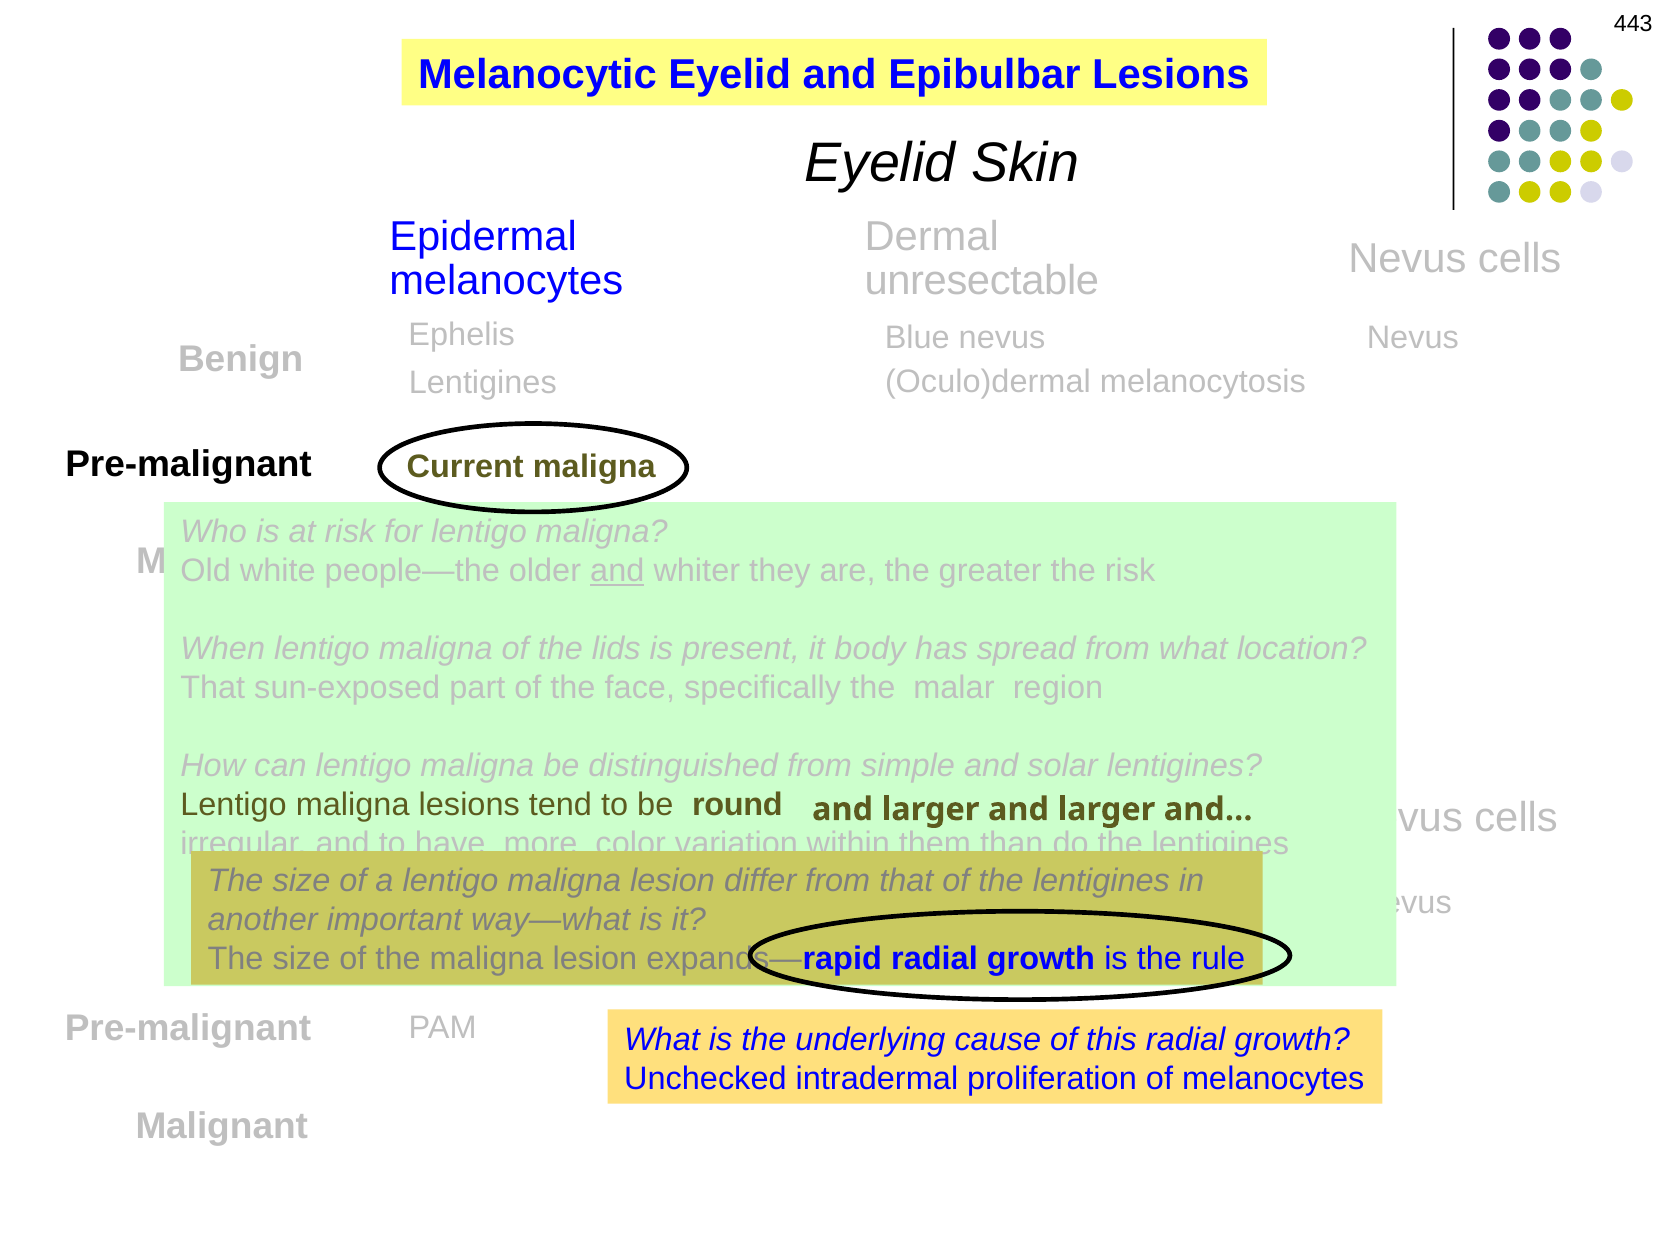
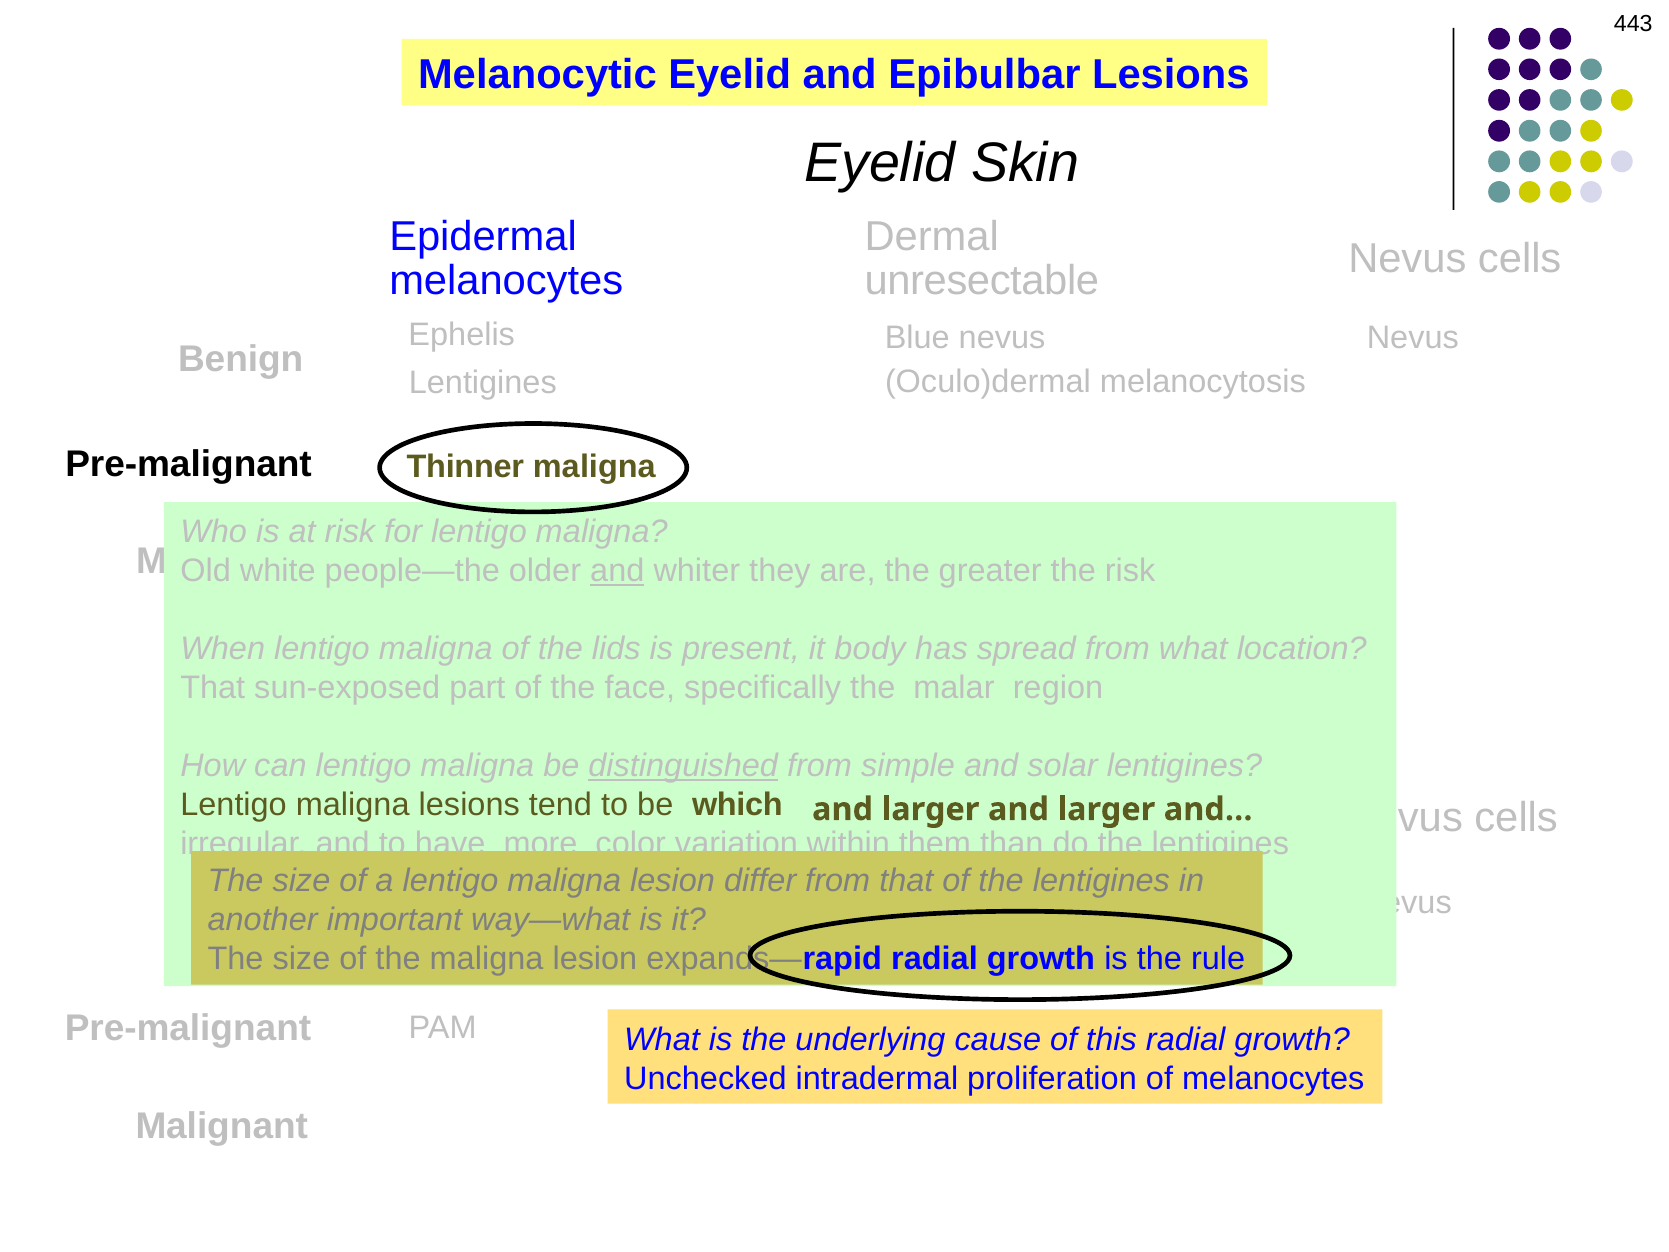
Current: Current -> Thinner (465, 467)
distinguished underline: none -> present (683, 766)
round: round -> which (737, 805)
